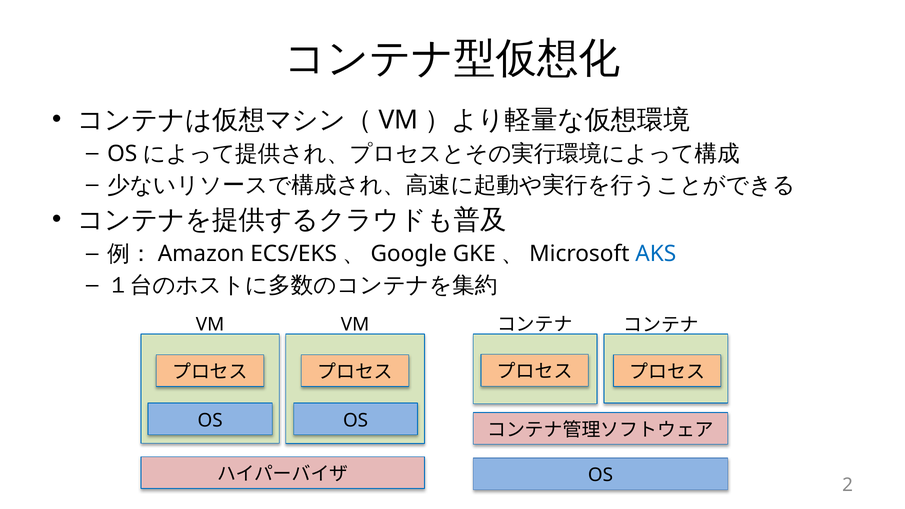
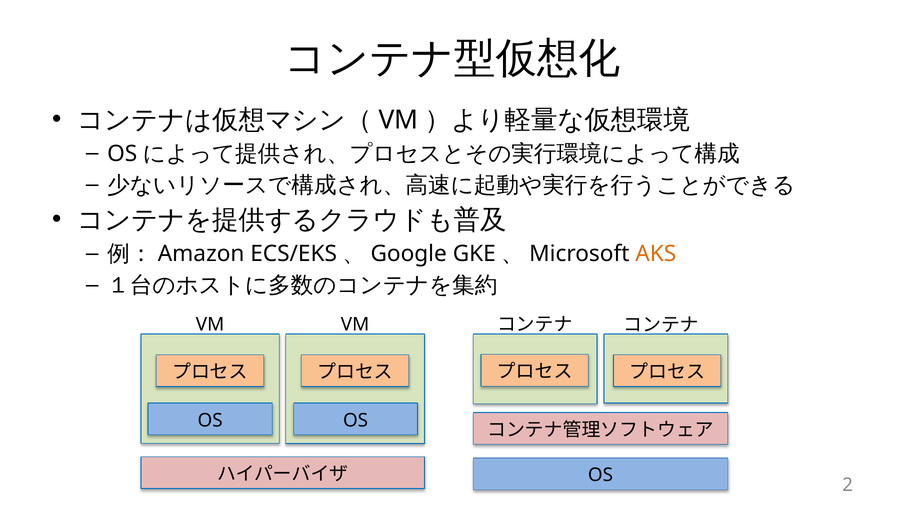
AKS colour: blue -> orange (656, 254)
